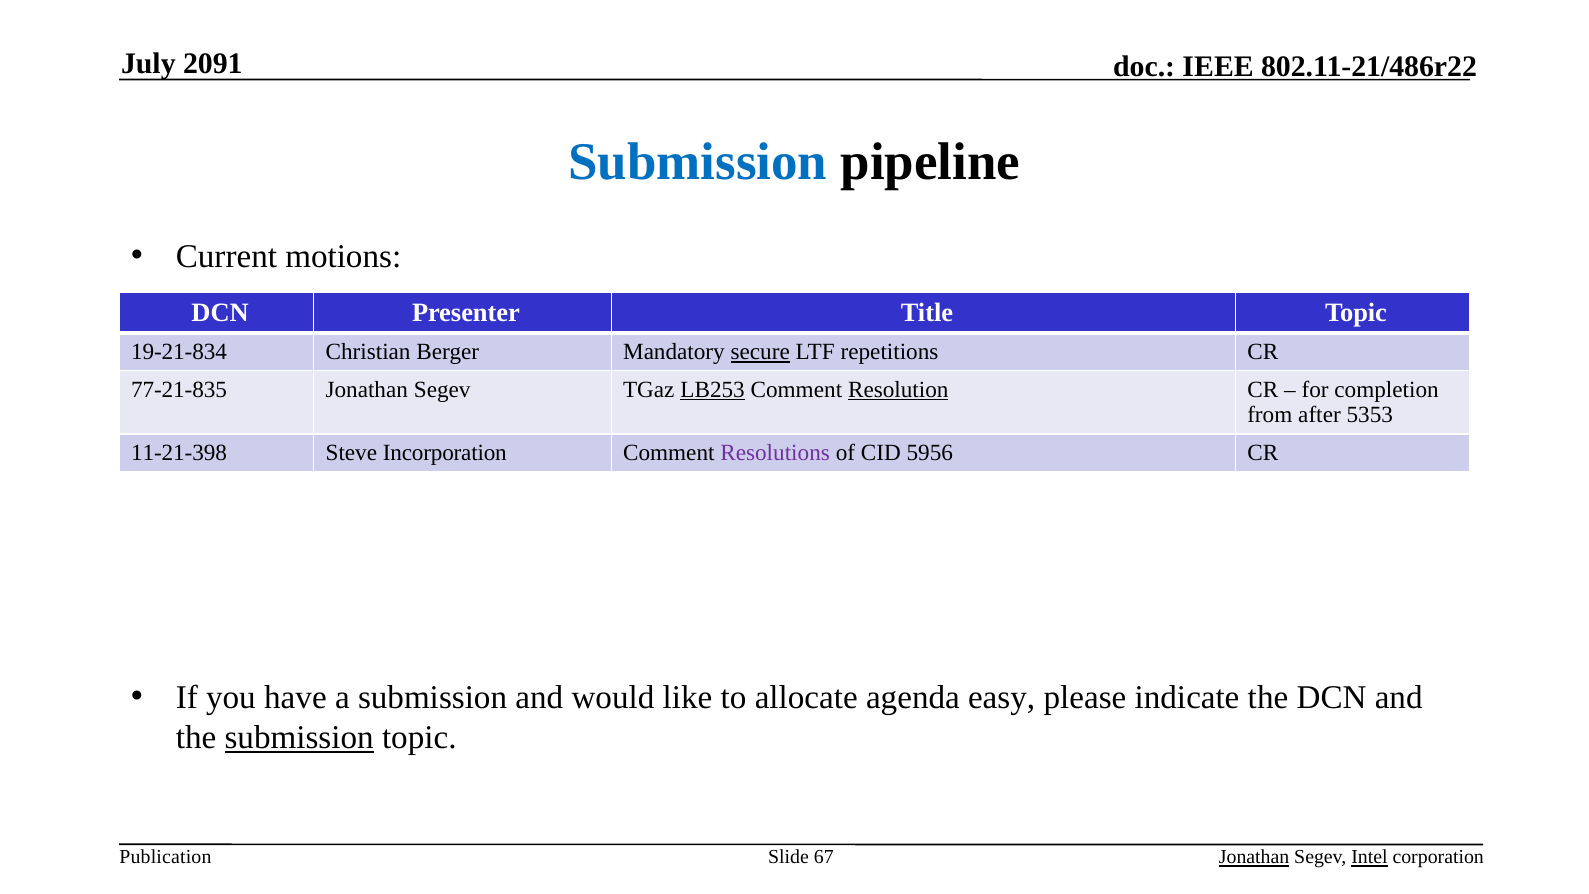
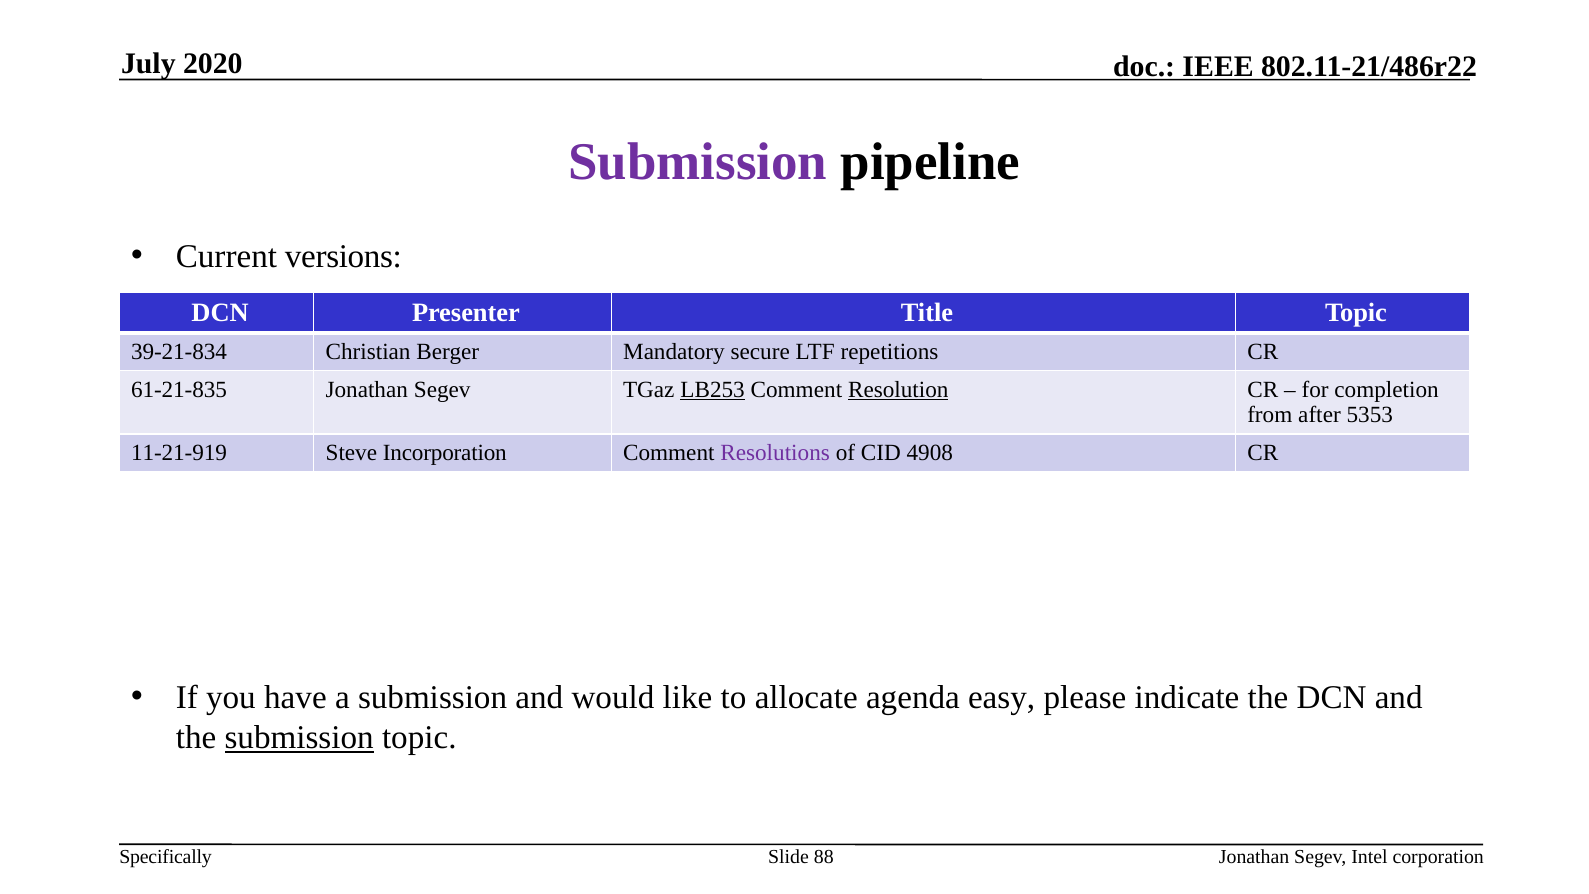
2091: 2091 -> 2020 (213, 63)
Submission colour: blue -> purple (698, 162)
motions: motions -> versions (343, 256)
19-21-834: 19-21-834 -> 39-21-834 (179, 352)
secure underline: present -> none (760, 352)
77-21-835: 77-21-835 -> 61-21-835 (179, 390)
11-21-398: 11-21-398 -> 11-21-919 (179, 453)
5956: 5956 -> 4908 (930, 453)
Publication: Publication -> Specifically (166, 857)
67: 67 -> 88 (824, 857)
Jonathan underline: present -> none (1254, 857)
Intel underline: present -> none (1369, 857)
